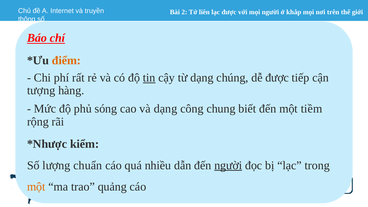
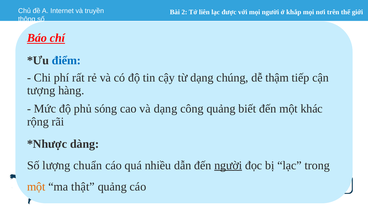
điểm colour: orange -> blue (66, 60)
tin underline: present -> none (149, 78)
dễ được: được -> thậm (277, 78)
công chung: chung -> quảng (221, 109)
tiềm: tiềm -> khác (312, 109)
kiểm: kiểm -> dàng (85, 144)
trao: trao -> thật (83, 187)
